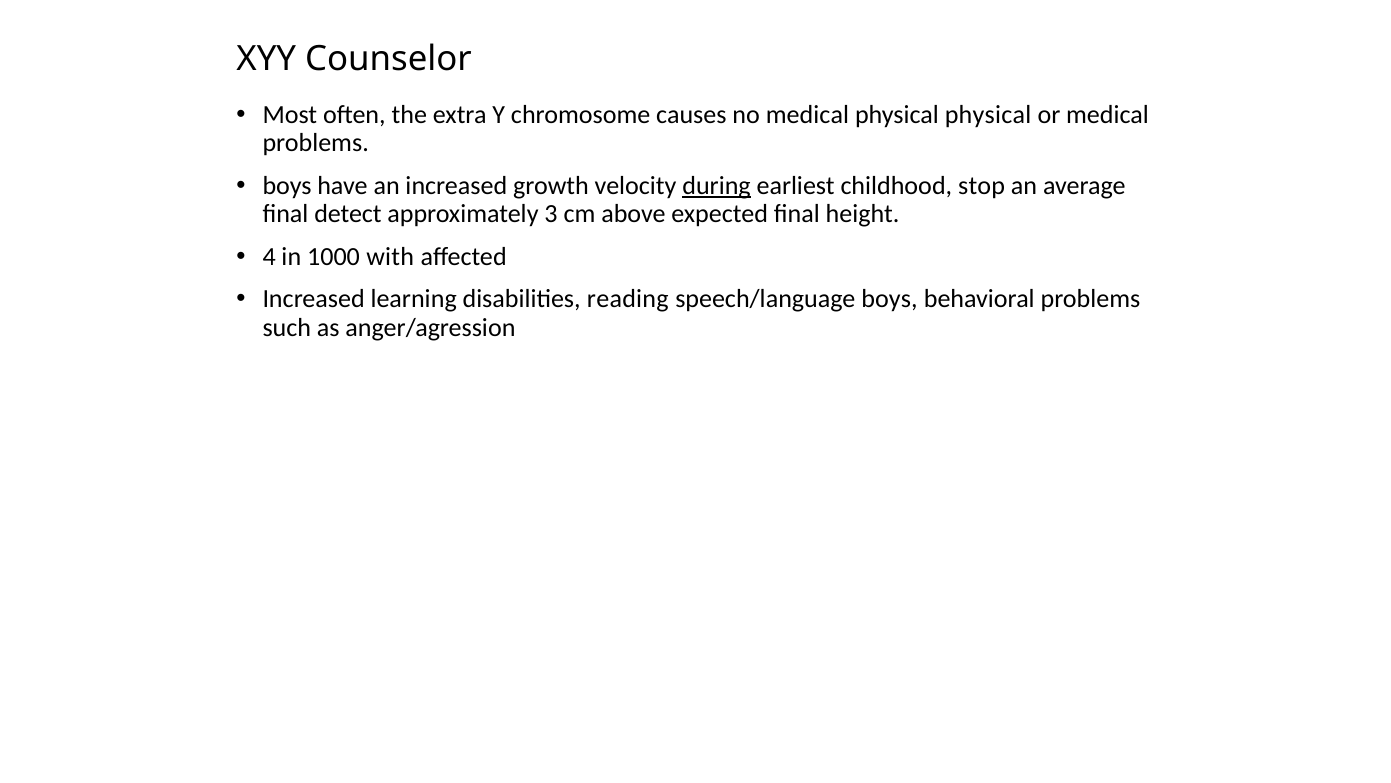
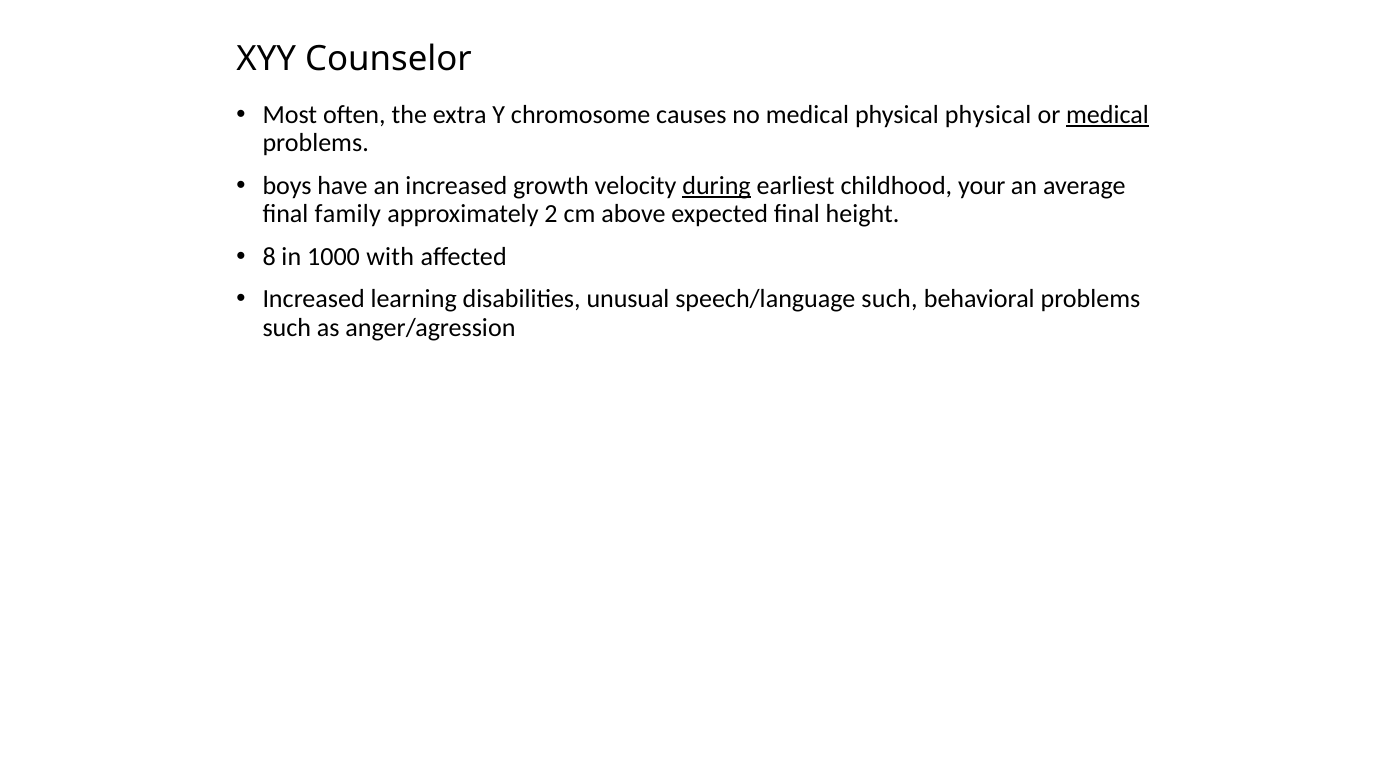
medical underline: none -> present (1108, 115)
stop: stop -> your (982, 185)
detect: detect -> family (348, 214)
3: 3 -> 2 (551, 214)
4: 4 -> 8 (269, 256)
reading: reading -> unusual (628, 299)
speech/language boys: boys -> such (889, 299)
